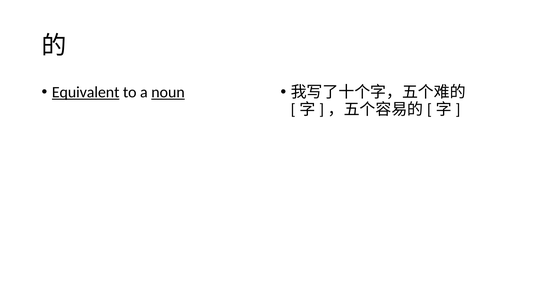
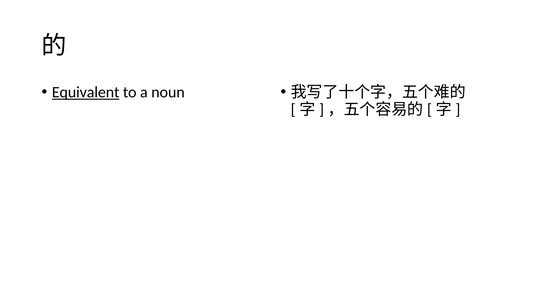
noun underline: present -> none (168, 92)
